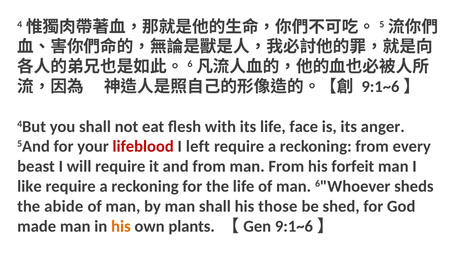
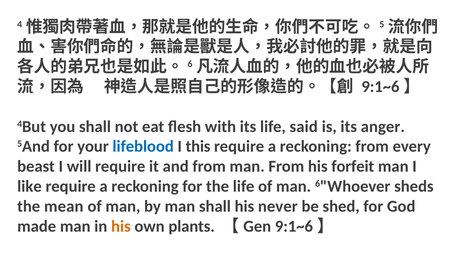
face: face -> said (304, 126)
lifeblood colour: red -> blue (143, 146)
left: left -> this (198, 146)
abide: abide -> mean (64, 206)
those: those -> never (278, 206)
